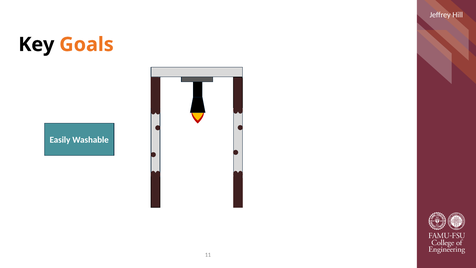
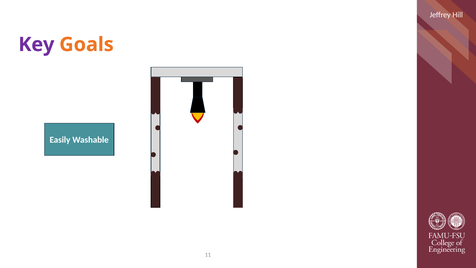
Key colour: black -> purple (36, 44)
